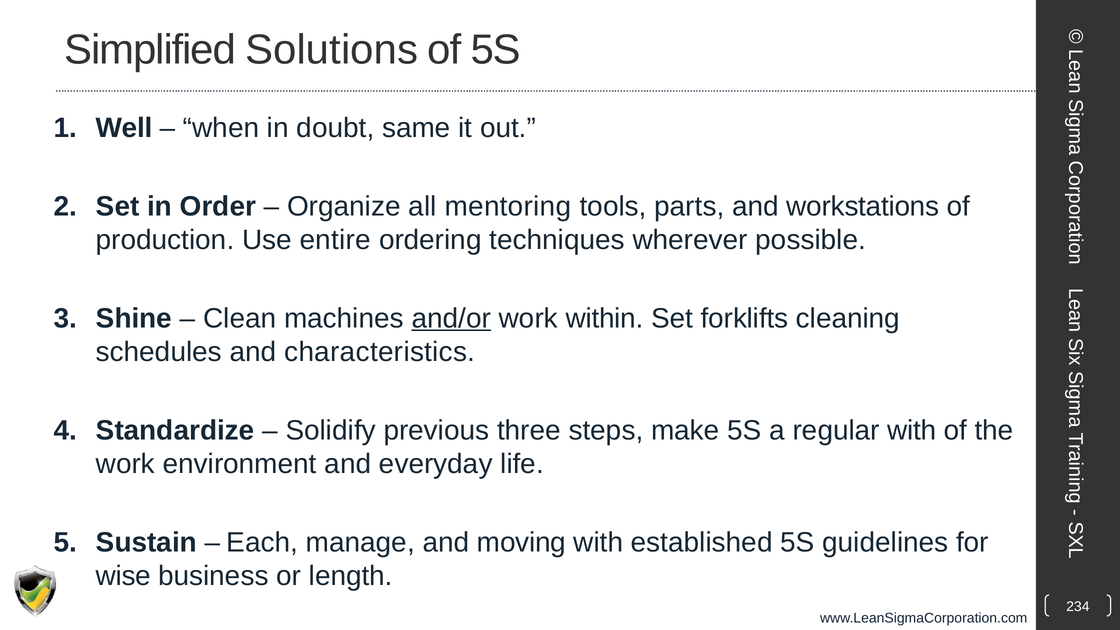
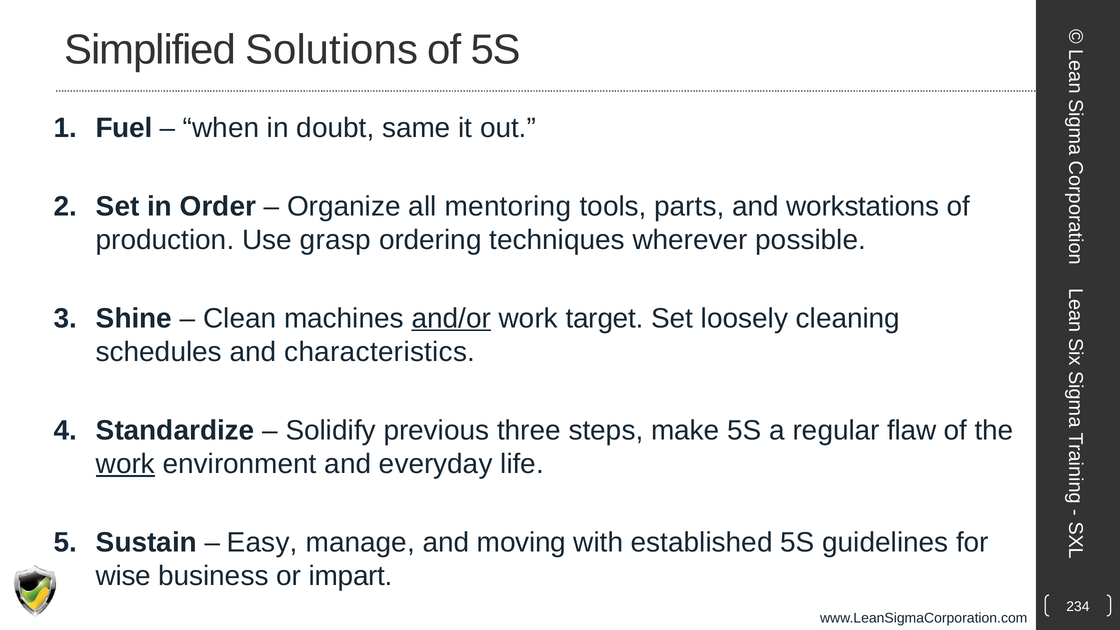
Well: Well -> Fuel (124, 128)
entire: entire -> grasp (335, 240)
within: within -> target (605, 318)
forklifts: forklifts -> loosely (744, 318)
regular with: with -> flaw (912, 430)
work underline: none -> present (125, 464)
Each: Each -> Easy (262, 542)
length: length -> impart (351, 576)
